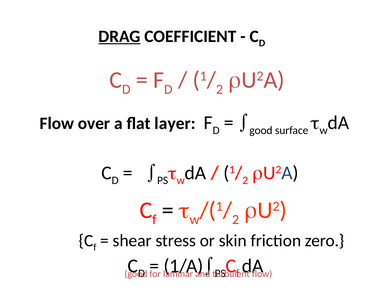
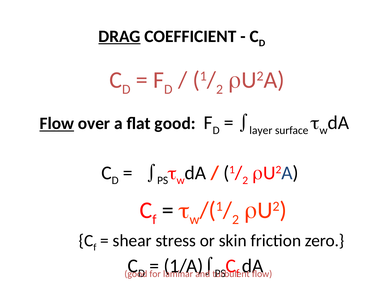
Flow underline: none -> present (57, 123)
flat layer: layer -> good (175, 123)
good: good -> layer (261, 130)
